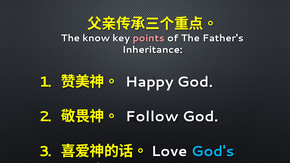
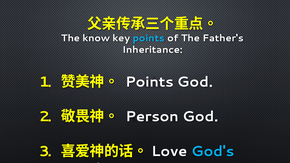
points colour: pink -> light blue (149, 38)
Happy: Happy -> Points (149, 82)
Follow: Follow -> Person (152, 117)
